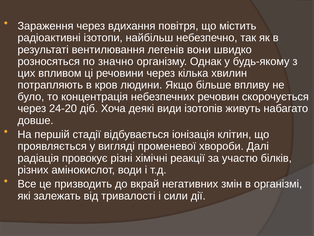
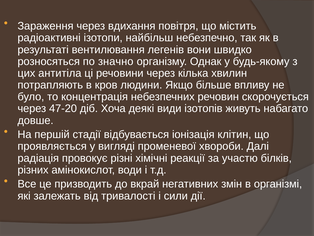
впливом: впливом -> антитіла (60, 73)
24-20: 24-20 -> 47-20 (63, 108)
